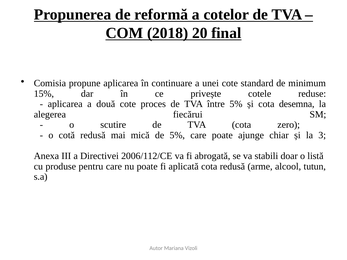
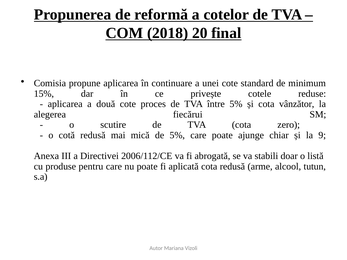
desemna: desemna -> vânzător (297, 104)
3: 3 -> 9 (322, 135)
